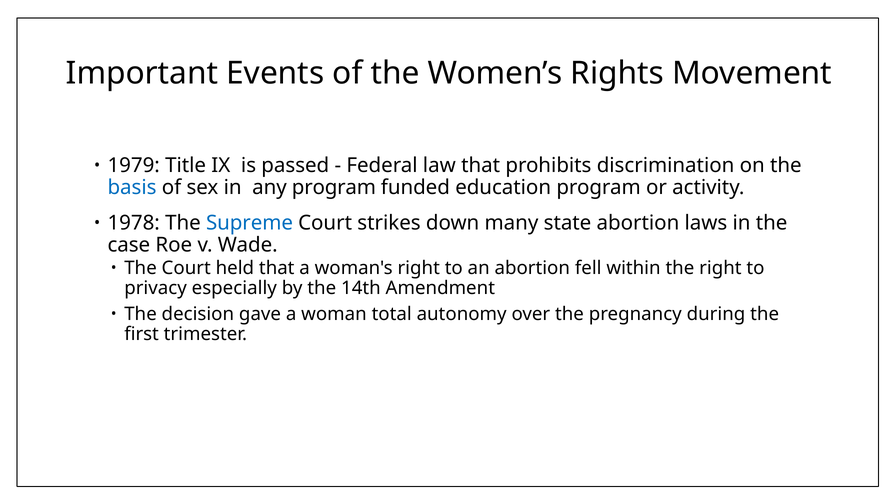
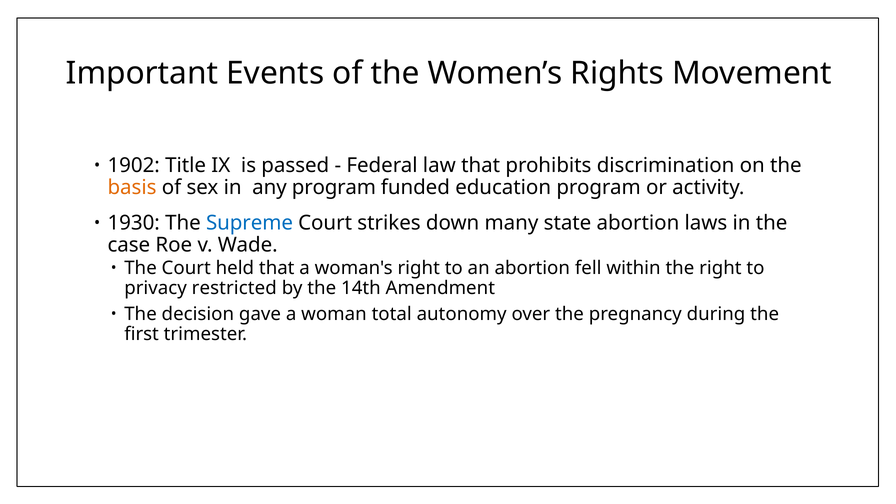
1979: 1979 -> 1902 (134, 166)
basis colour: blue -> orange (132, 188)
1978: 1978 -> 1930 (134, 223)
especially: especially -> restricted (234, 288)
